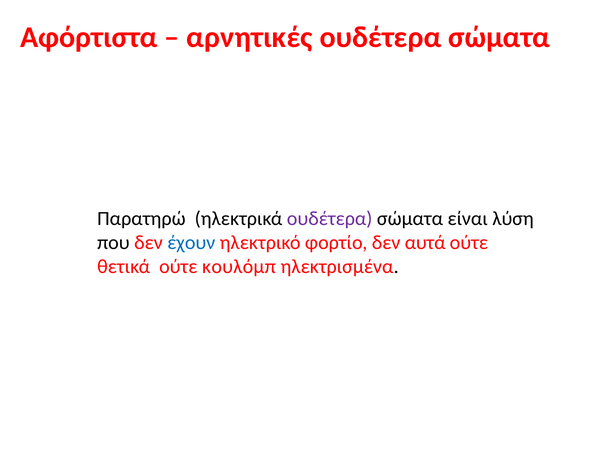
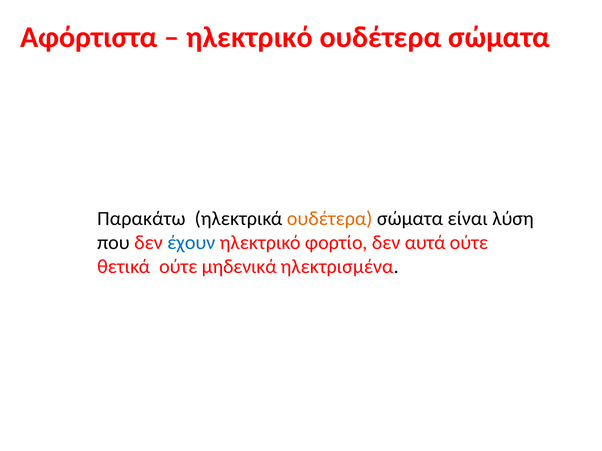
αρνητικές: αρνητικές -> ηλεκτρικό (250, 37)
Παρατηρώ: Παρατηρώ -> Παρακάτω (141, 219)
ουδέτερα colour: purple -> orange (330, 219)
κουλόμπ: κουλόμπ -> μηδενικά (239, 267)
